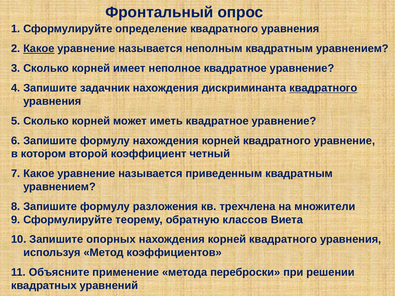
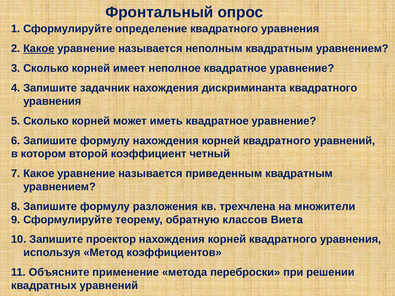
квадратного underline: present -> none (323, 88)
квадратного уравнение: уравнение -> уравнений (345, 141)
опорных: опорных -> проектор (111, 240)
